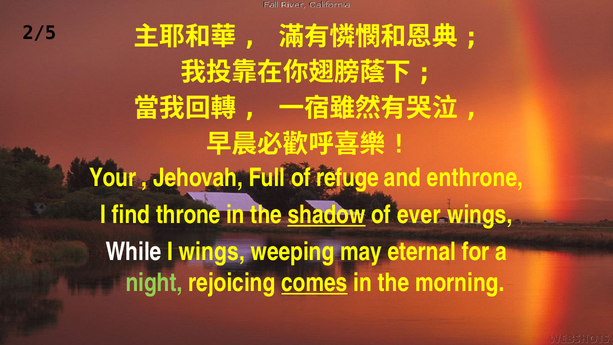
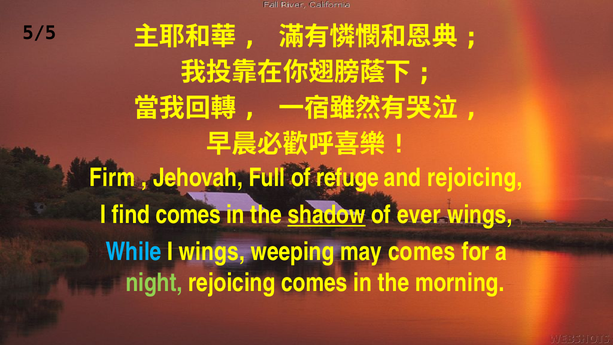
2/5: 2/5 -> 5/5 (39, 33)
Your: Your -> Firm (112, 178)
and enthrone: enthrone -> rejoicing (475, 178)
find throne: throne -> comes (188, 215)
While colour: white -> light blue (134, 252)
may eternal: eternal -> comes (422, 252)
comes underline: present -> none (314, 283)
